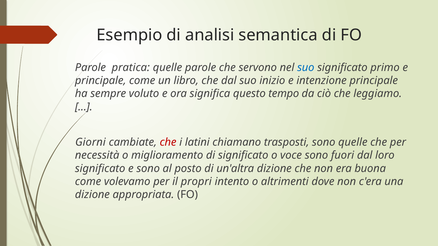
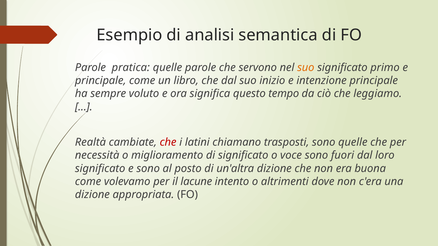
suo colour: blue -> orange (306, 68)
Giorni: Giorni -> Realtà (90, 142)
propri: propri -> lacune (196, 182)
